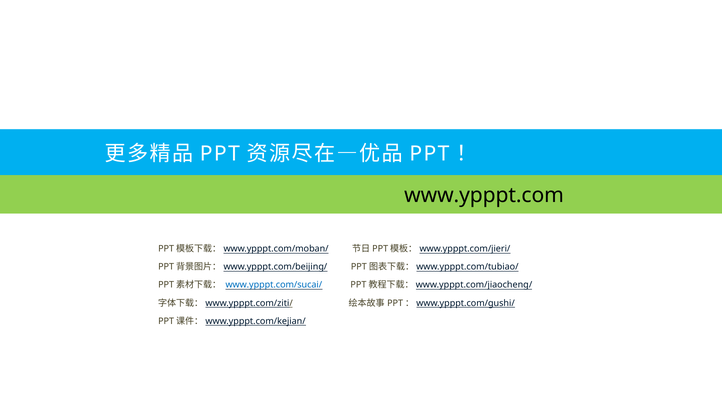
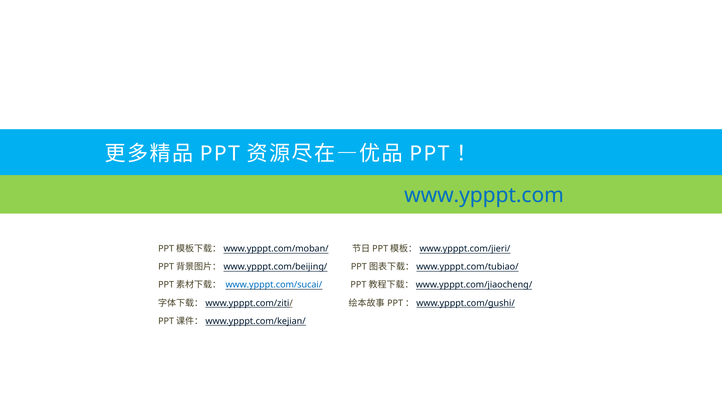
www.ypppt.com colour: black -> blue (484, 196)
